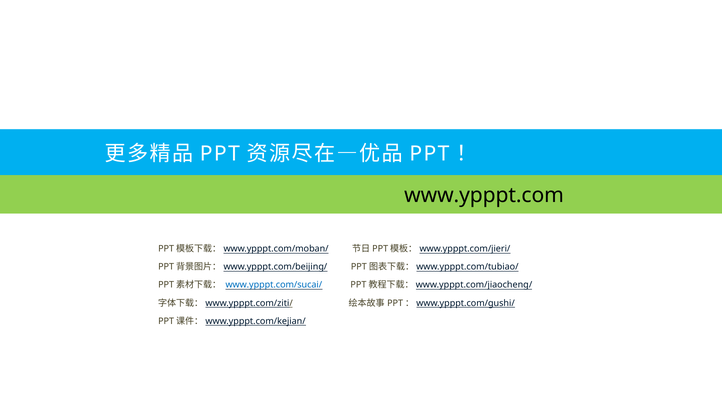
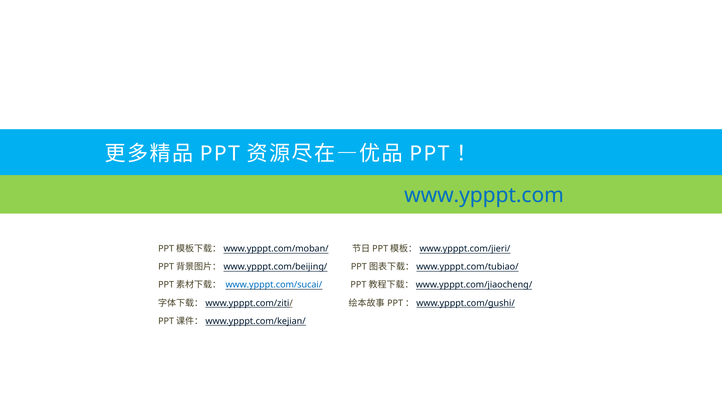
www.ypppt.com colour: black -> blue (484, 196)
